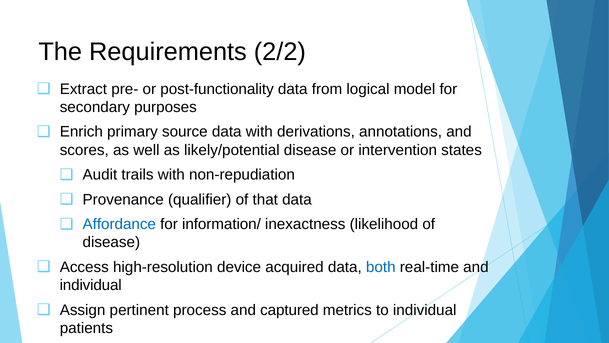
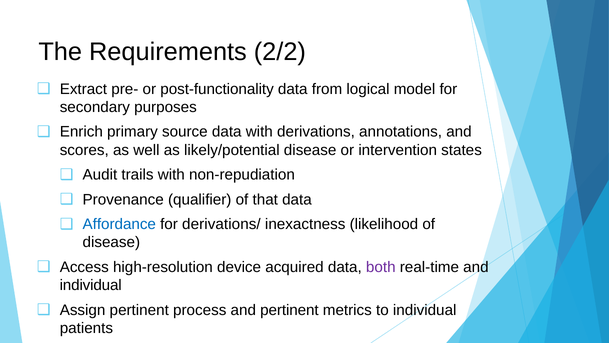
information/: information/ -> derivations/ (221, 224)
both colour: blue -> purple (381, 267)
and captured: captured -> pertinent (289, 310)
